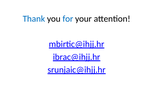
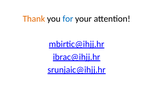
Thank colour: blue -> orange (34, 19)
